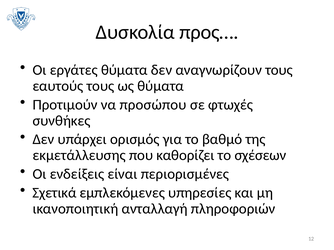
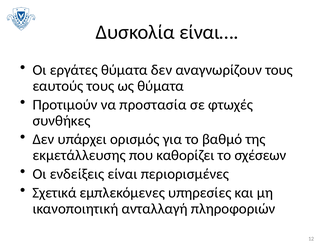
προς…: προς… -> είναι… (209, 32)
προσώπου: προσώπου -> προστασία (153, 105)
